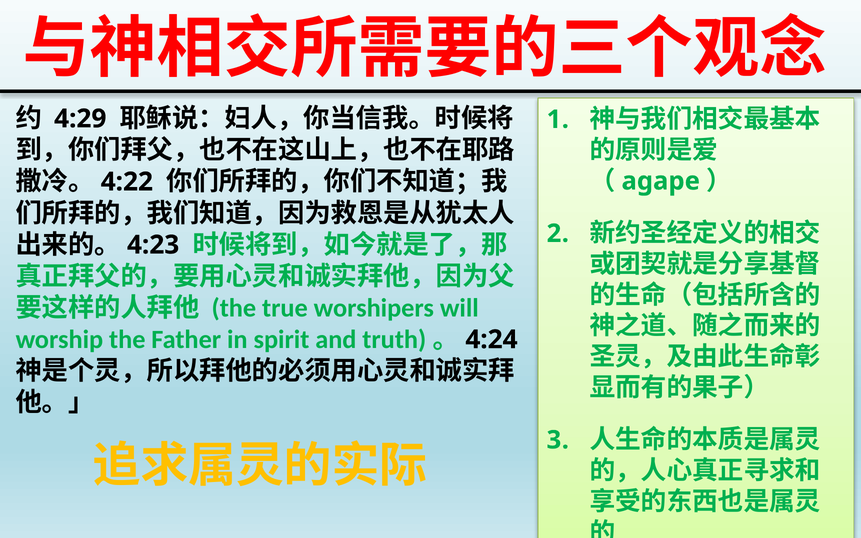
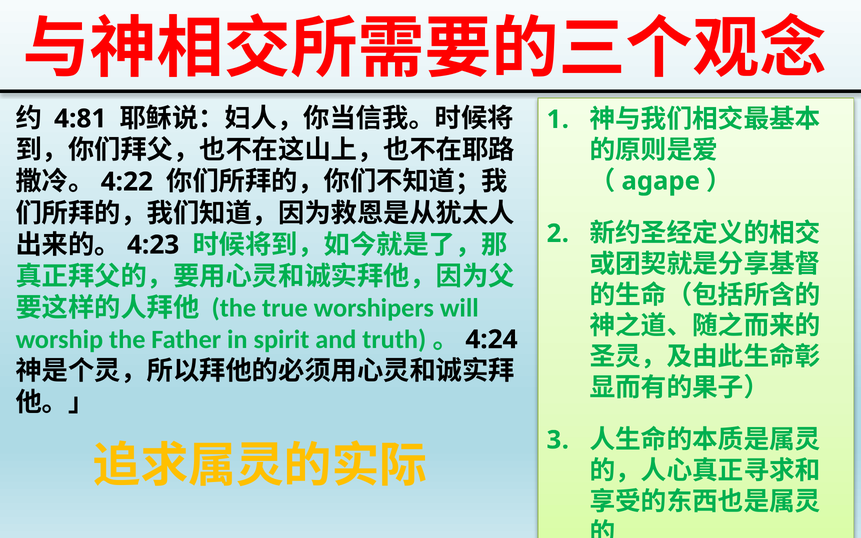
4:29: 4:29 -> 4:81 (80, 119)
